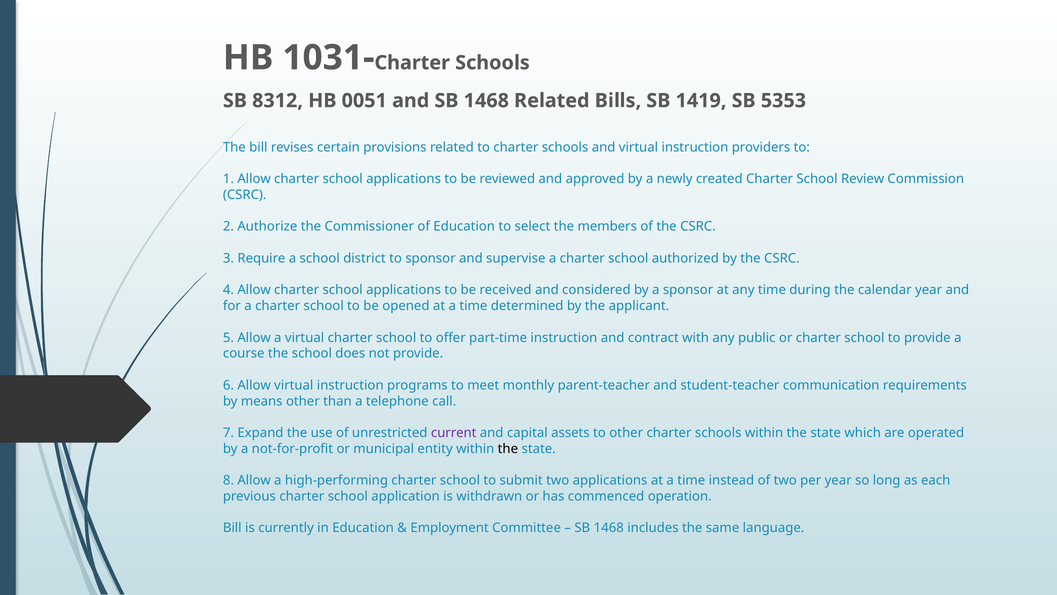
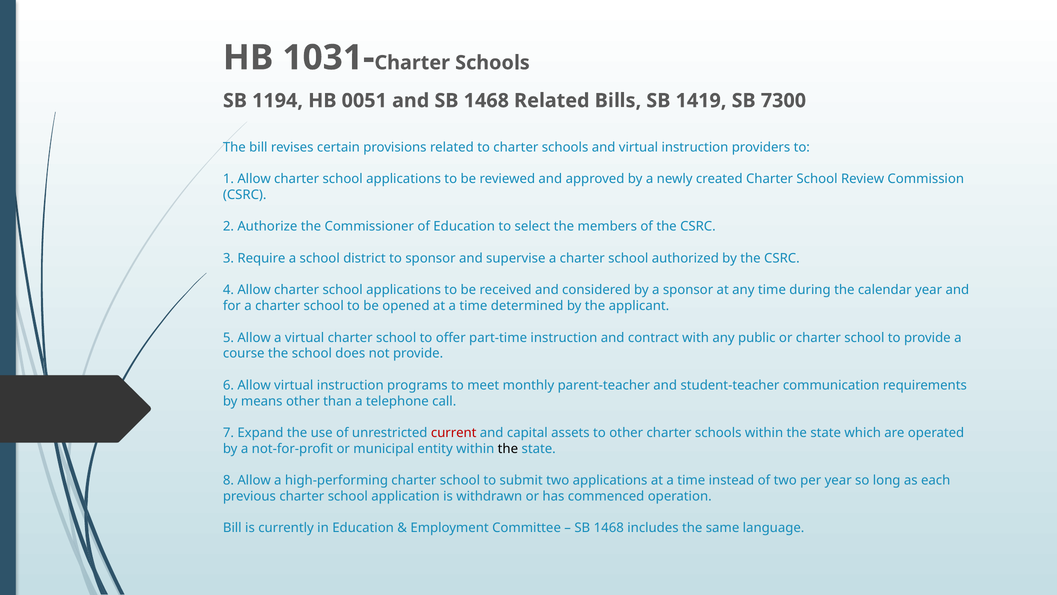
8312: 8312 -> 1194 (278, 101)
5353: 5353 -> 7300 (783, 101)
current colour: purple -> red (454, 433)
